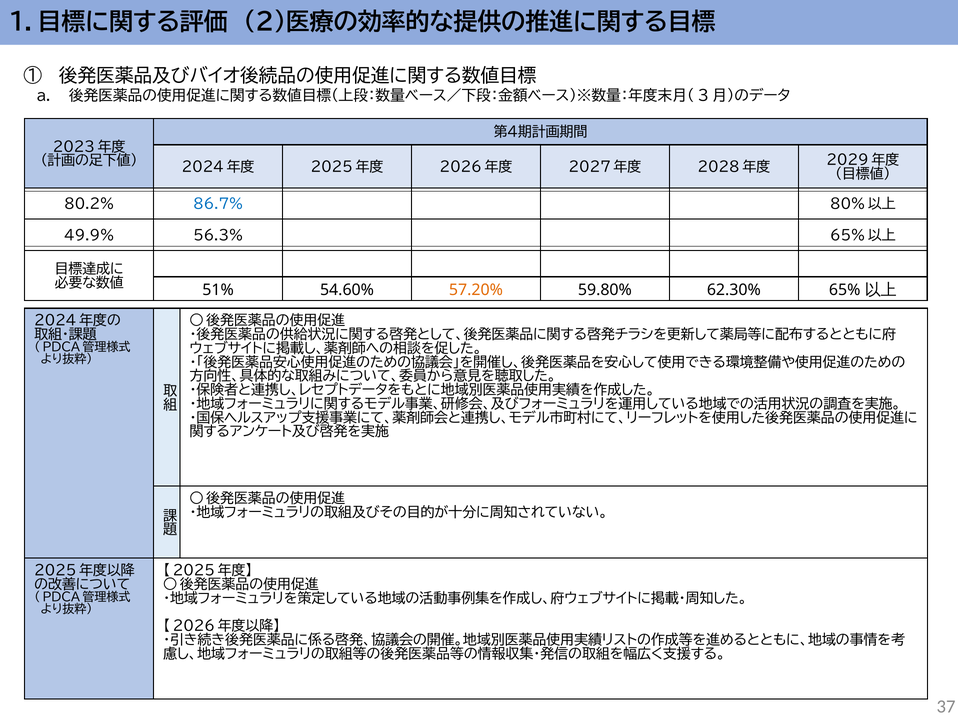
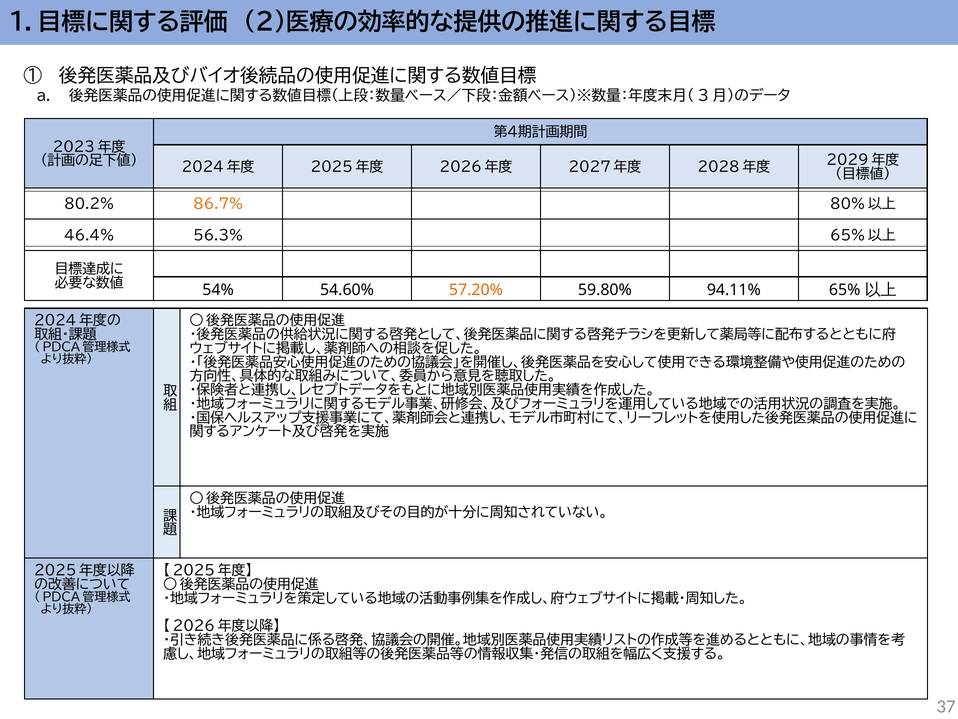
86.7% colour: blue -> orange (218, 204)
49.9%: 49.9% -> 46.4% (89, 235)
51%: 51% -> 54% (218, 290)
62.30%: 62.30% -> 94.11% (734, 290)
